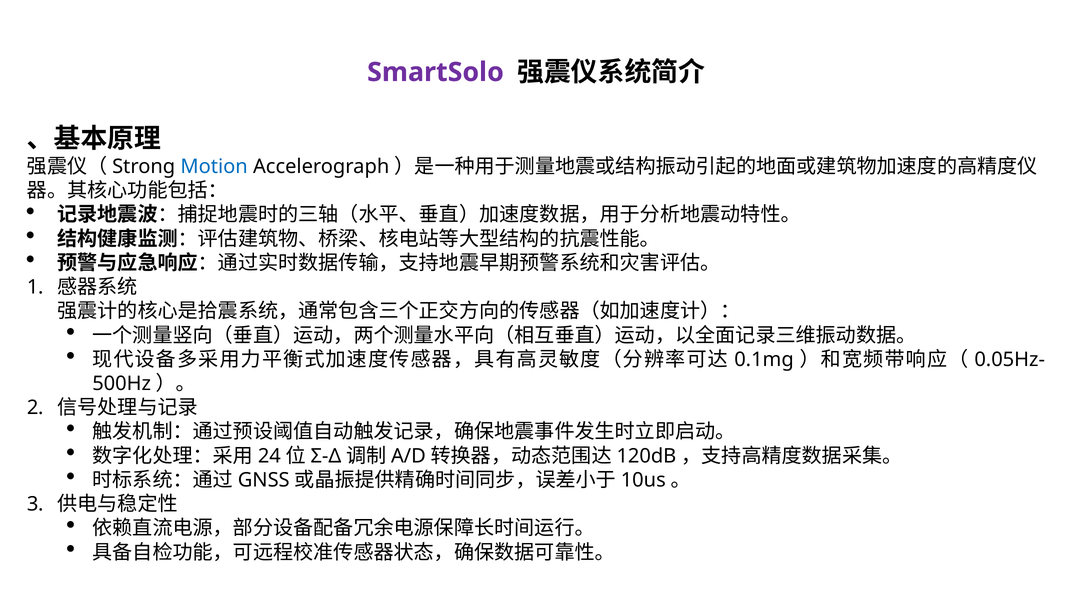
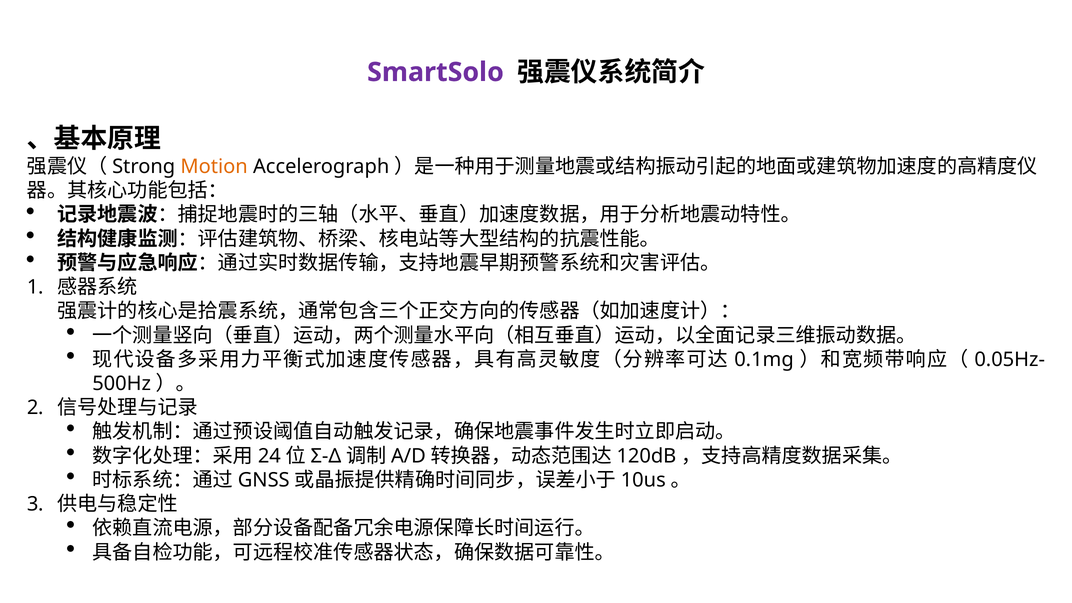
Motion colour: blue -> orange (214, 167)
